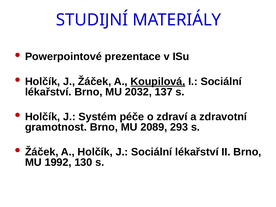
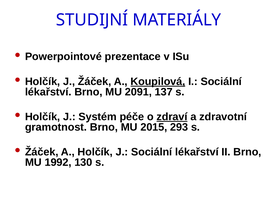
2032: 2032 -> 2091 (138, 92)
zdraví underline: none -> present (172, 117)
2089: 2089 -> 2015 (154, 127)
